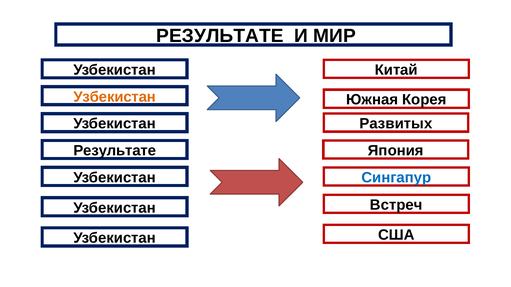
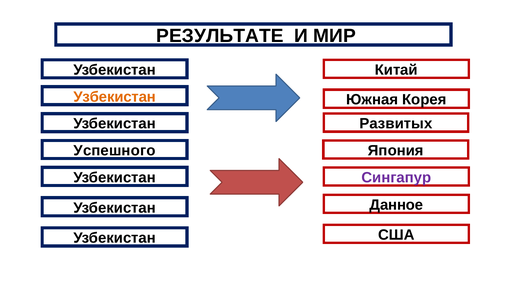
Результате: Результате -> Успешного (115, 151)
Сингапур colour: blue -> purple (396, 178)
Встреч: Встреч -> Данное (396, 205)
